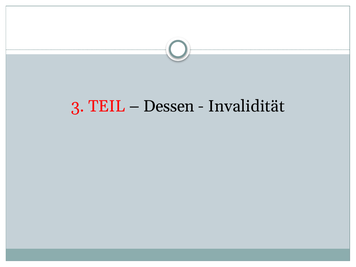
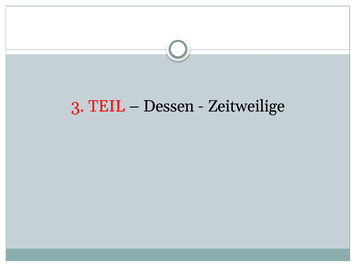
Invalidität: Invalidität -> Zeitweilige (246, 106)
